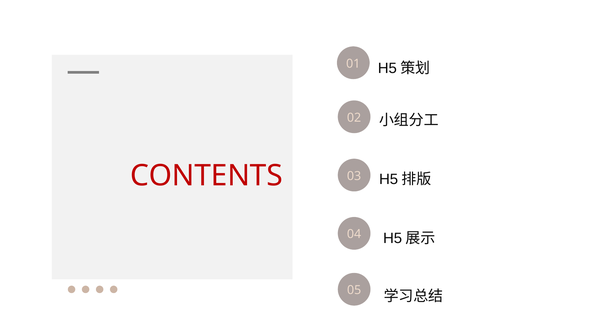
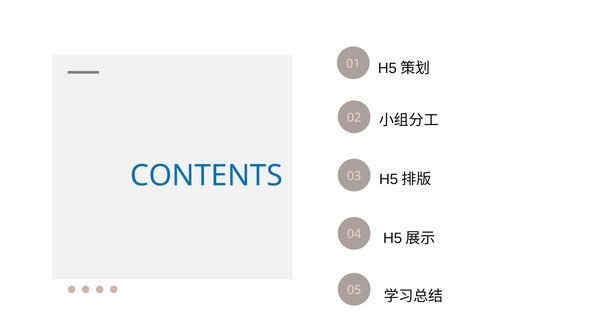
CONTENTS colour: red -> blue (206, 176)
